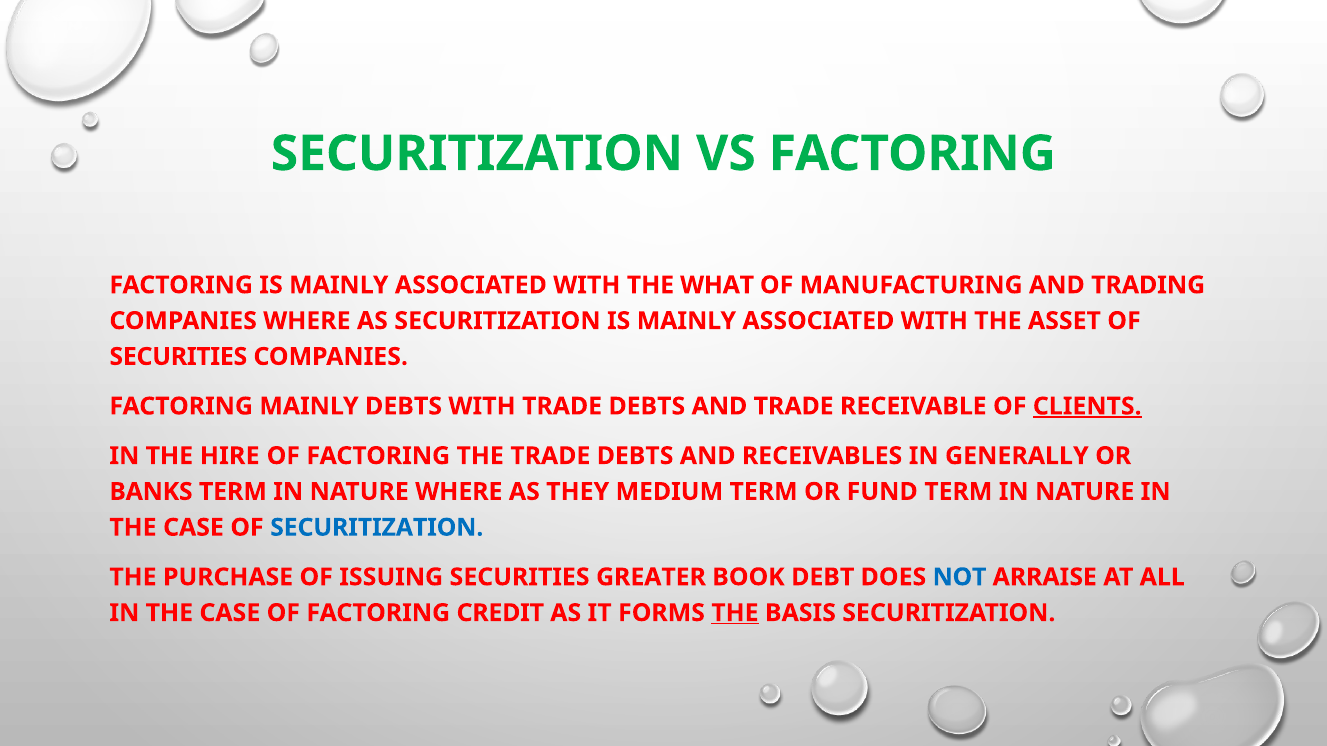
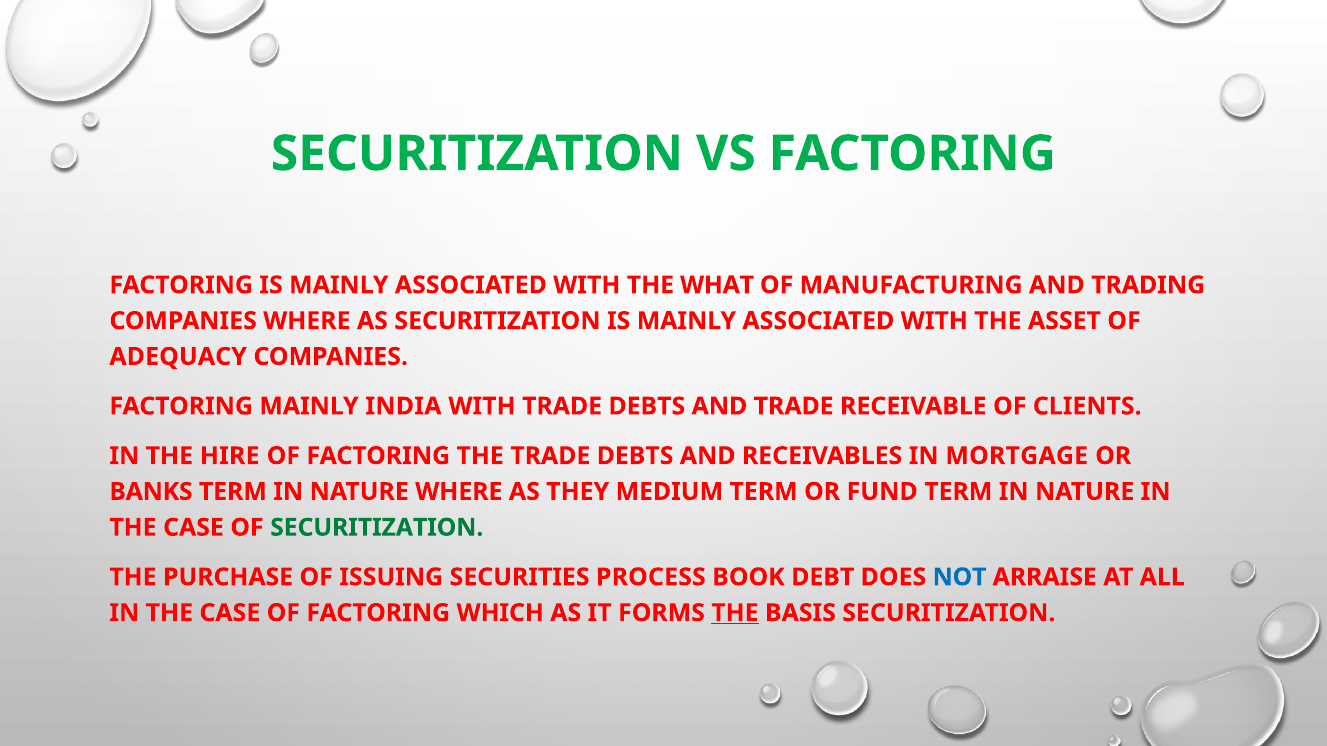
SECURITIES: SECURITIES -> ADEQUACY (178, 357)
MAINLY DEBTS: DEBTS -> INDIA (403, 406)
CLIENTS underline: present -> none (1087, 406)
GENERALLY: GENERALLY -> MORTGAGE (1017, 456)
SECURITIZATION colour: blue -> green (377, 528)
GREATER: GREATER -> PROCESS (651, 577)
CREDIT: CREDIT -> WHICH (500, 613)
